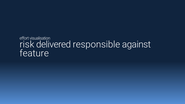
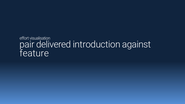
risk: risk -> pair (27, 44)
responsible: responsible -> introduction (97, 44)
